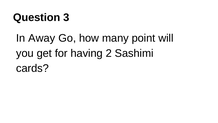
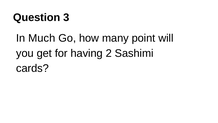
Away: Away -> Much (42, 38)
